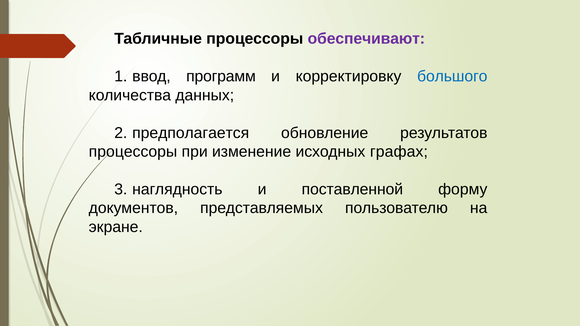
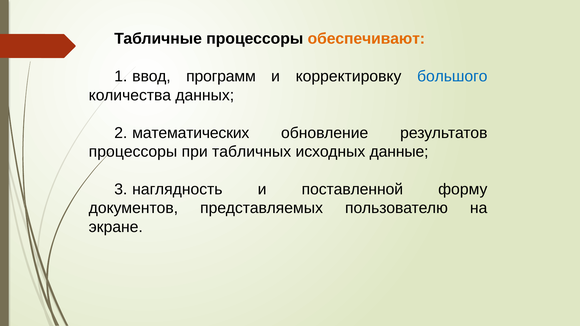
обеспечивают colour: purple -> orange (366, 39)
предполагается: предполагается -> математических (191, 133)
изменение: изменение -> табличных (252, 152)
графах: графах -> данные (399, 152)
